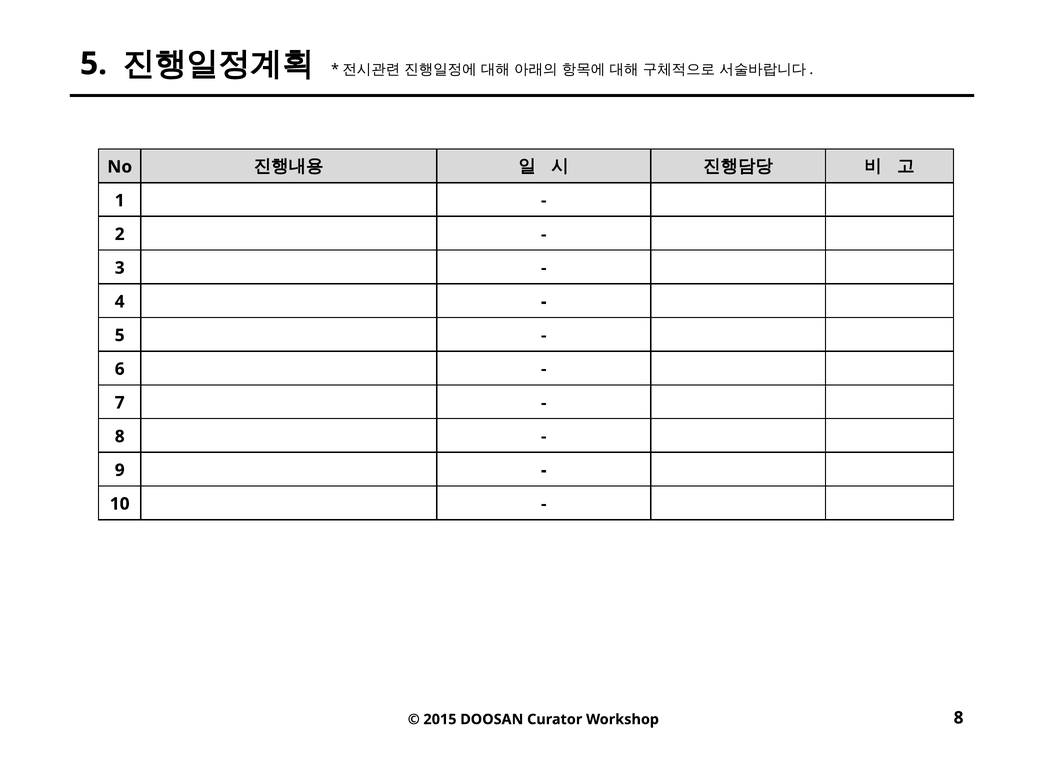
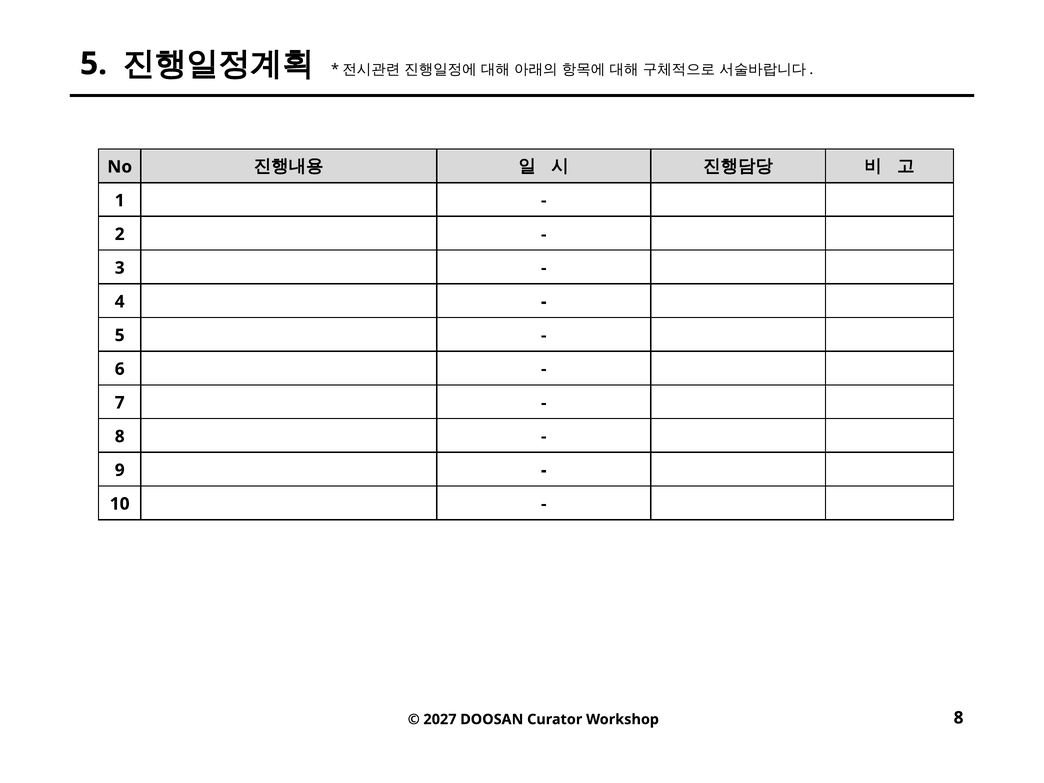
2015: 2015 -> 2027 (440, 719)
